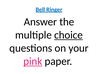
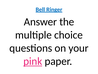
choice underline: present -> none (68, 35)
